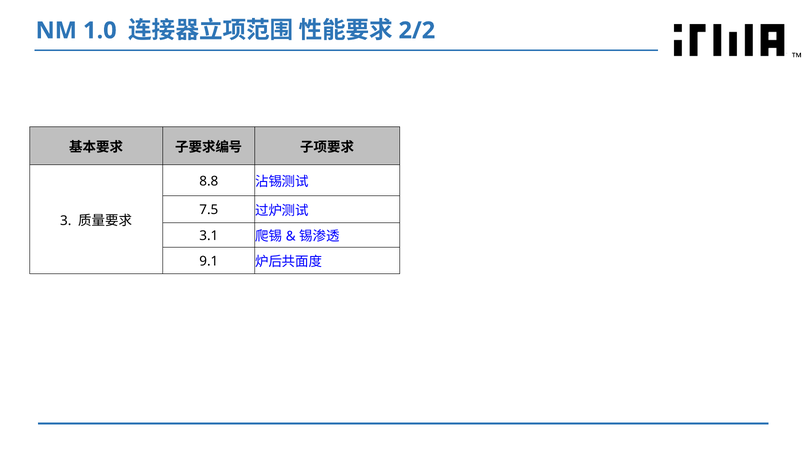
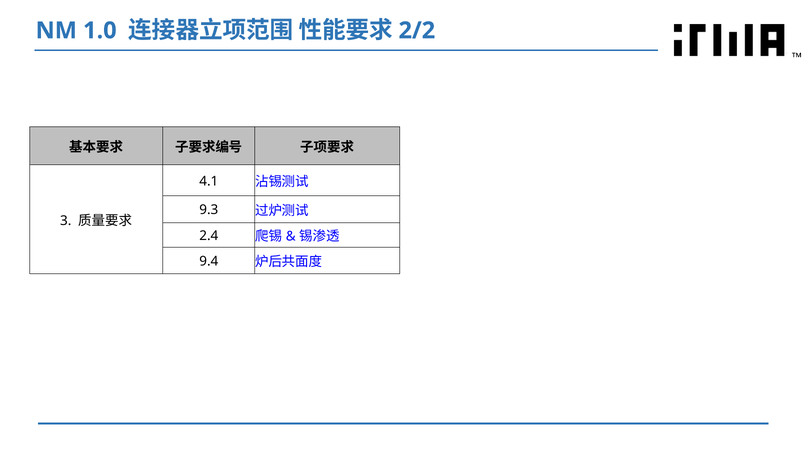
8.8: 8.8 -> 4.1 (209, 181)
7.5: 7.5 -> 9.3 (209, 210)
3.1: 3.1 -> 2.4 (209, 236)
9.1: 9.1 -> 9.4 (209, 261)
